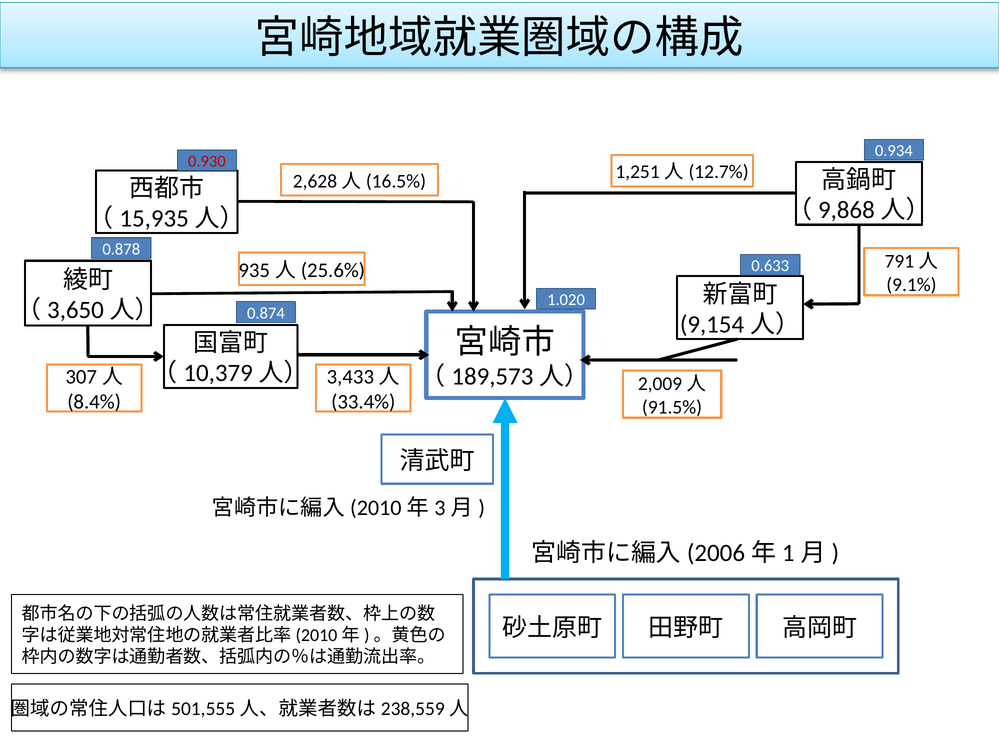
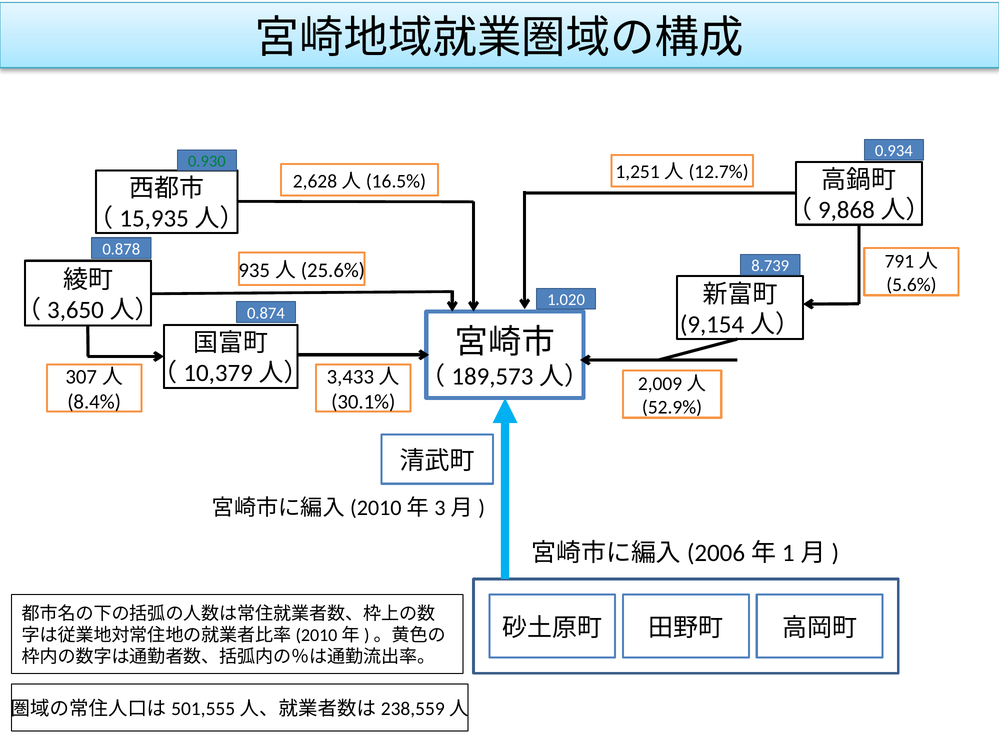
0.930 colour: red -> green (207, 161)
0.633: 0.633 -> 8.739 (770, 266)
9.1%: 9.1% -> 5.6% (911, 285)
33.4%: 33.4% -> 30.1% (363, 402)
91.5%: 91.5% -> 52.9% (672, 407)
